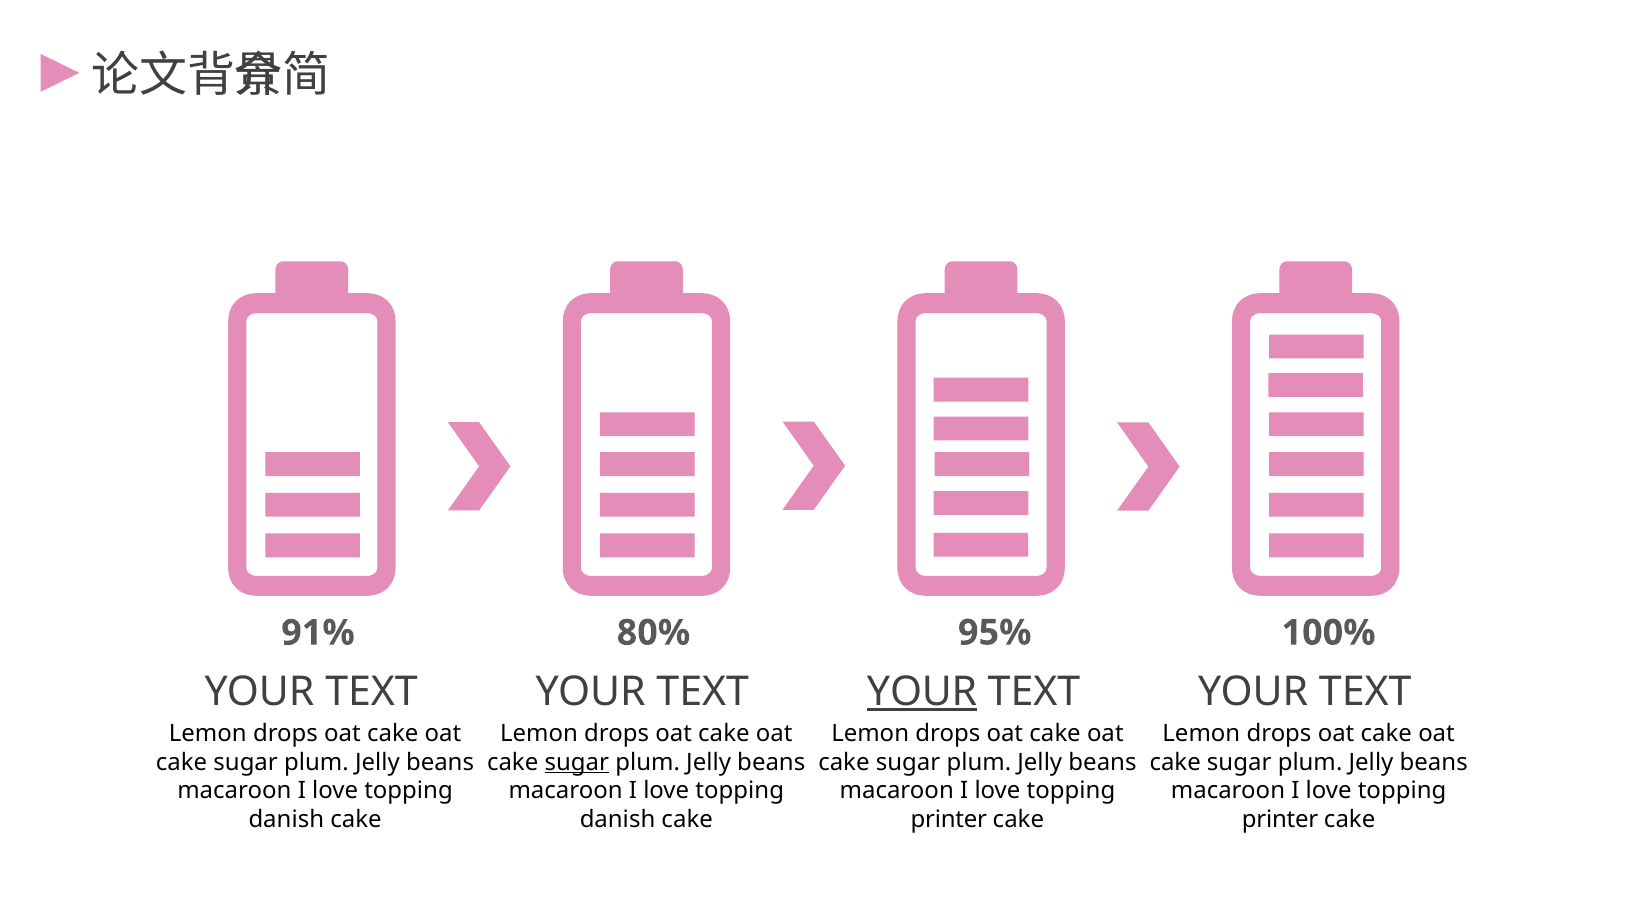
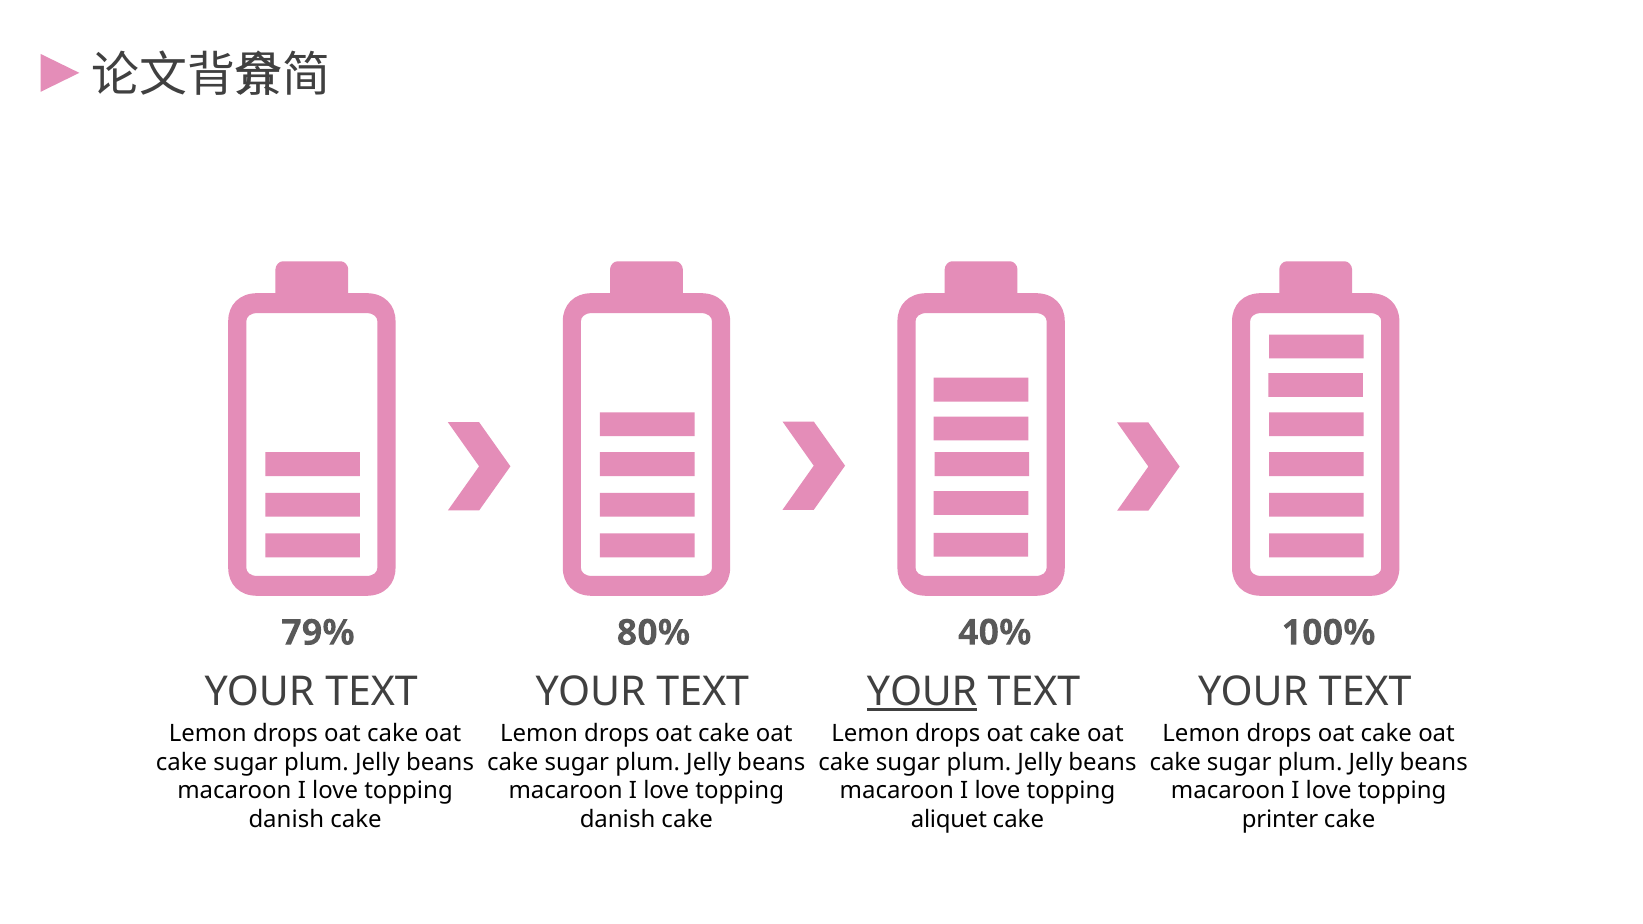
91%: 91% -> 79% (318, 633)
95%: 95% -> 40% (995, 633)
sugar underline: present -> none (577, 762)
printer: printer -> aliquet (949, 820)
